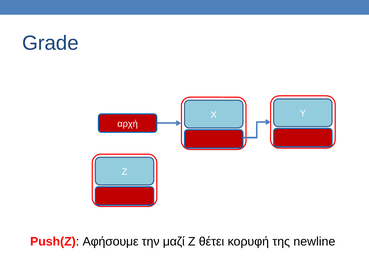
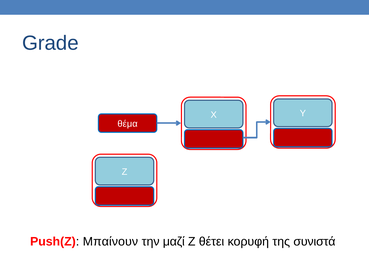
αρχή: αρχή -> θέμα (128, 124)
Αφήσουμε: Αφήσουμε -> Μπαίνουν (110, 241)
newline: newline -> συνιστά (314, 241)
